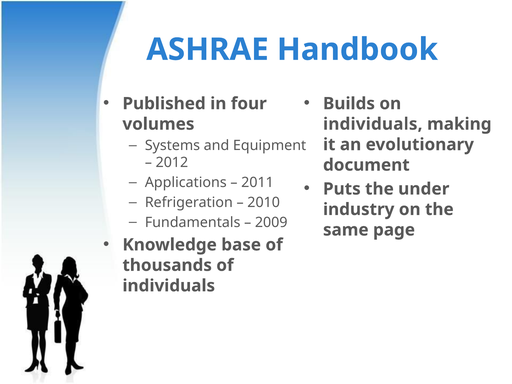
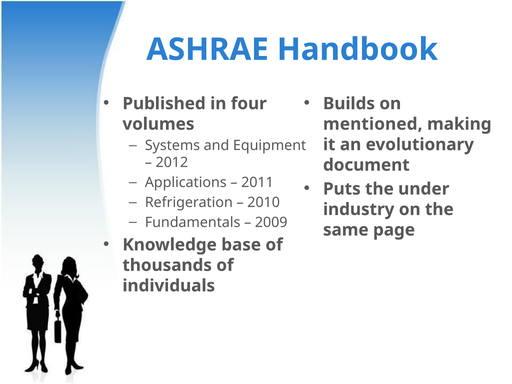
individuals: individuals -> mentioned (373, 124)
